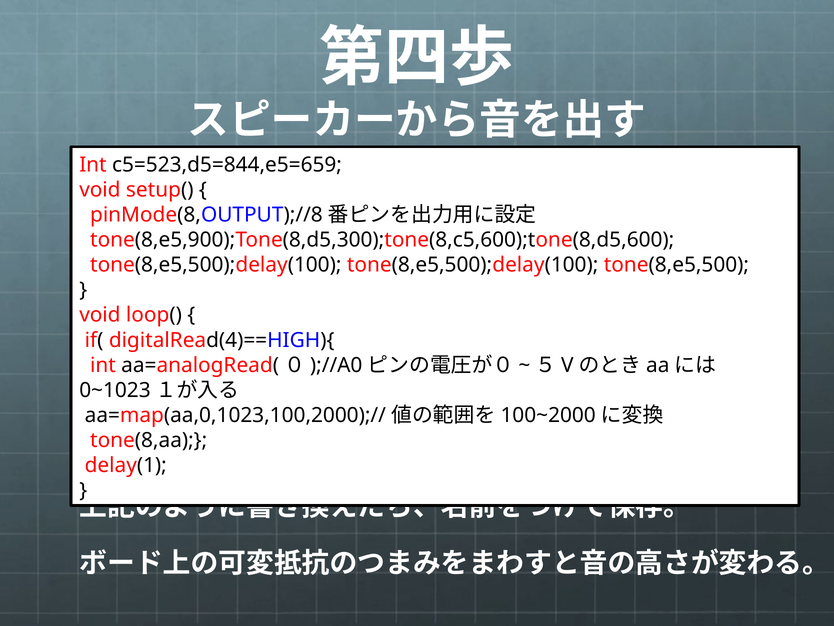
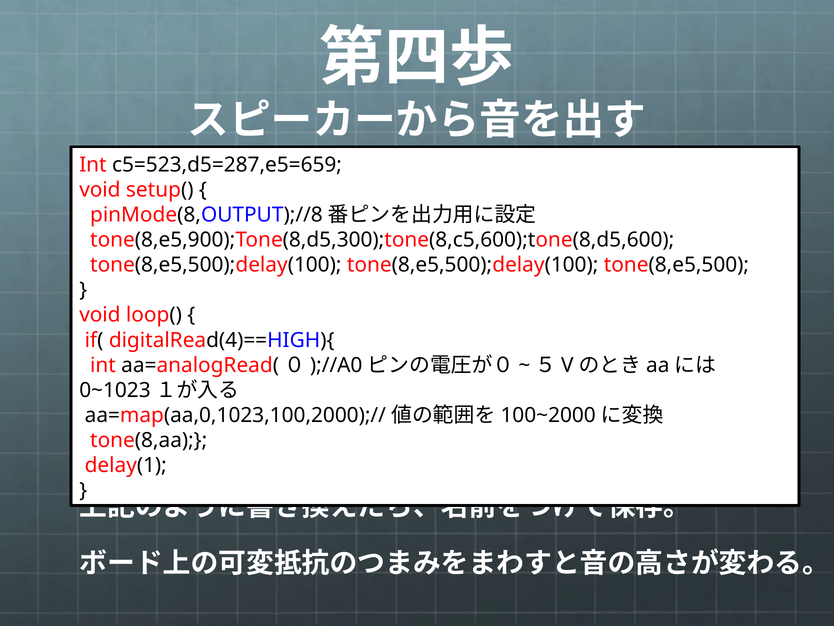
c5=523,d5=844,e5=659: c5=523,d5=844,e5=659 -> c5=523,d5=287,e5=659 (227, 165)
